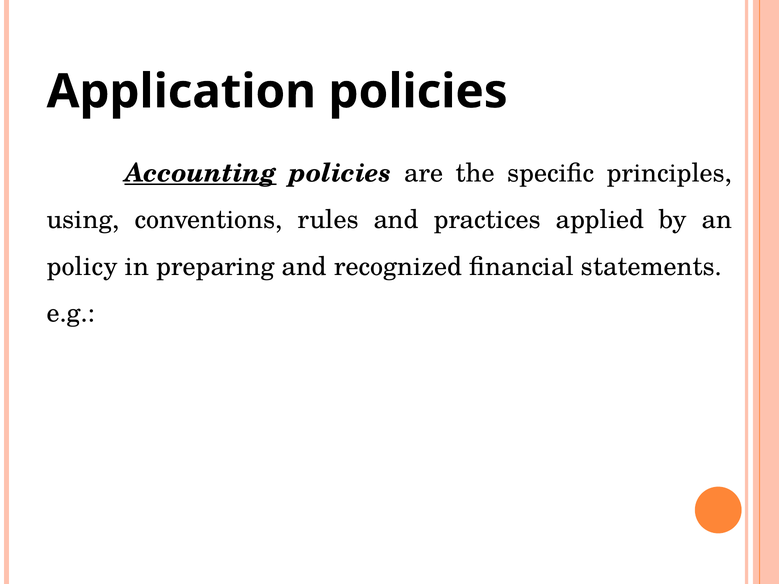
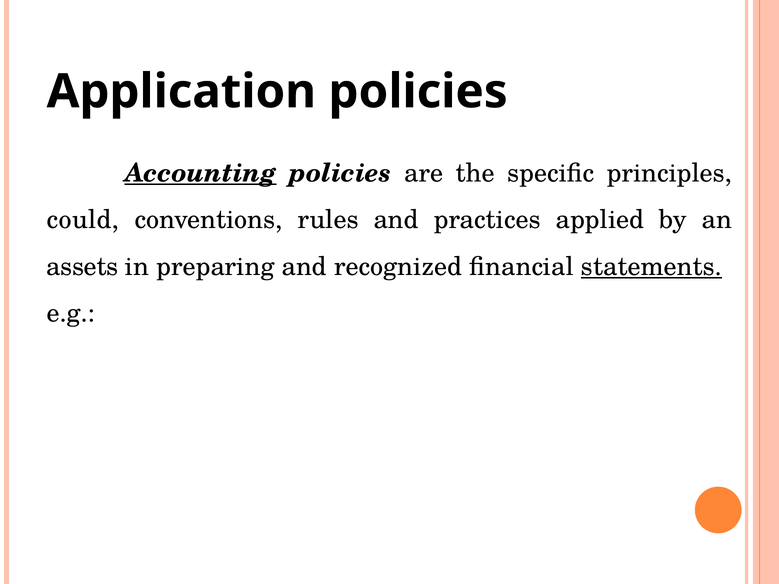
using: using -> could (83, 220)
policy: policy -> assets (82, 267)
statements underline: none -> present (651, 267)
